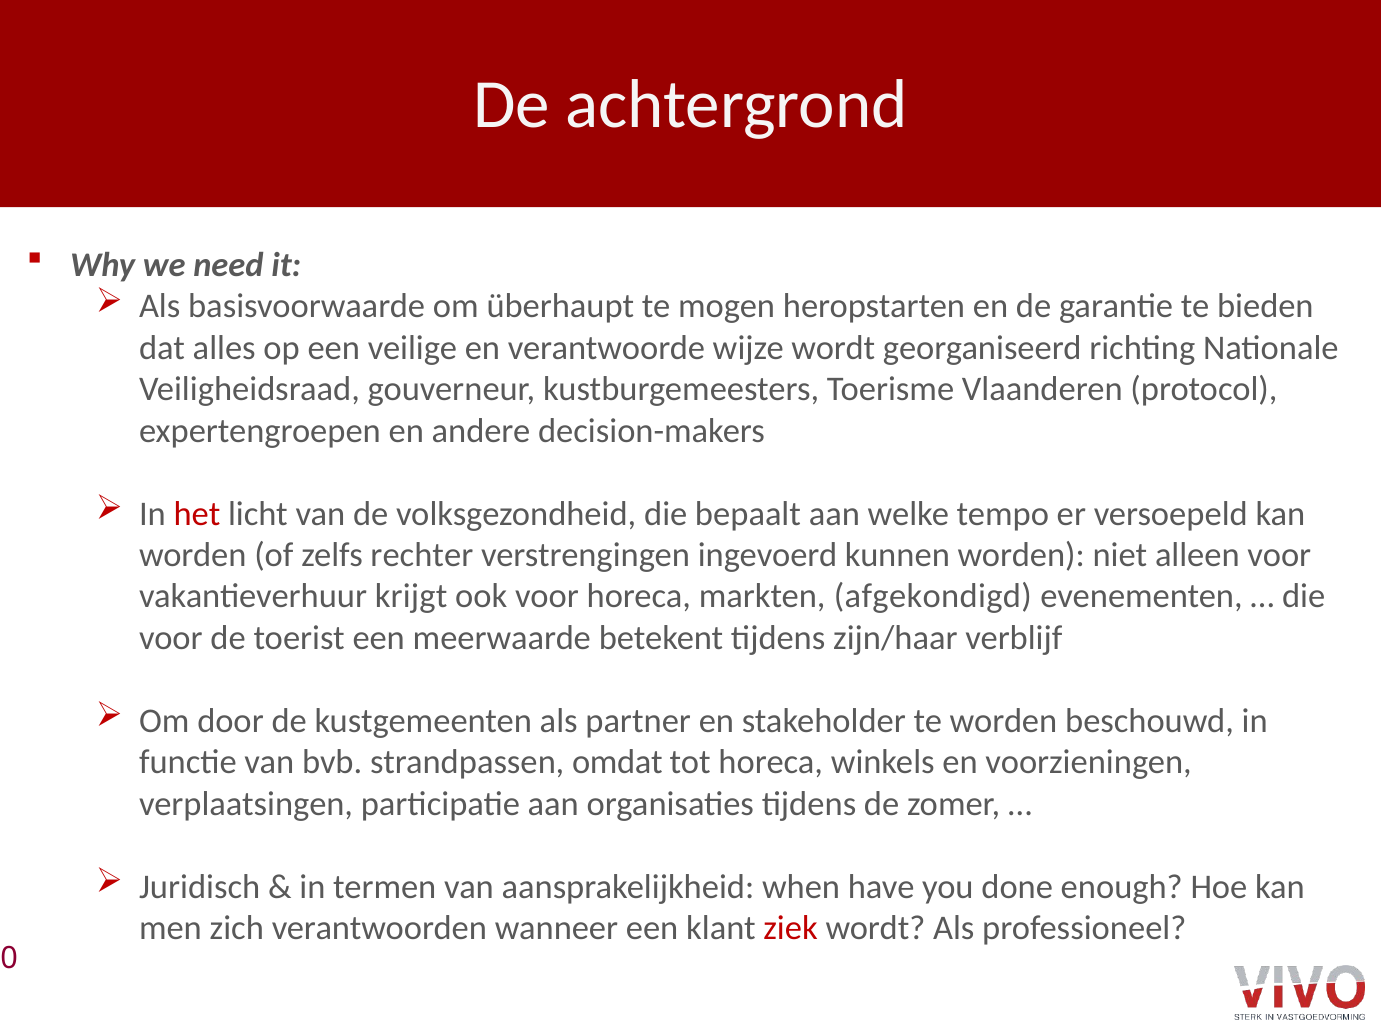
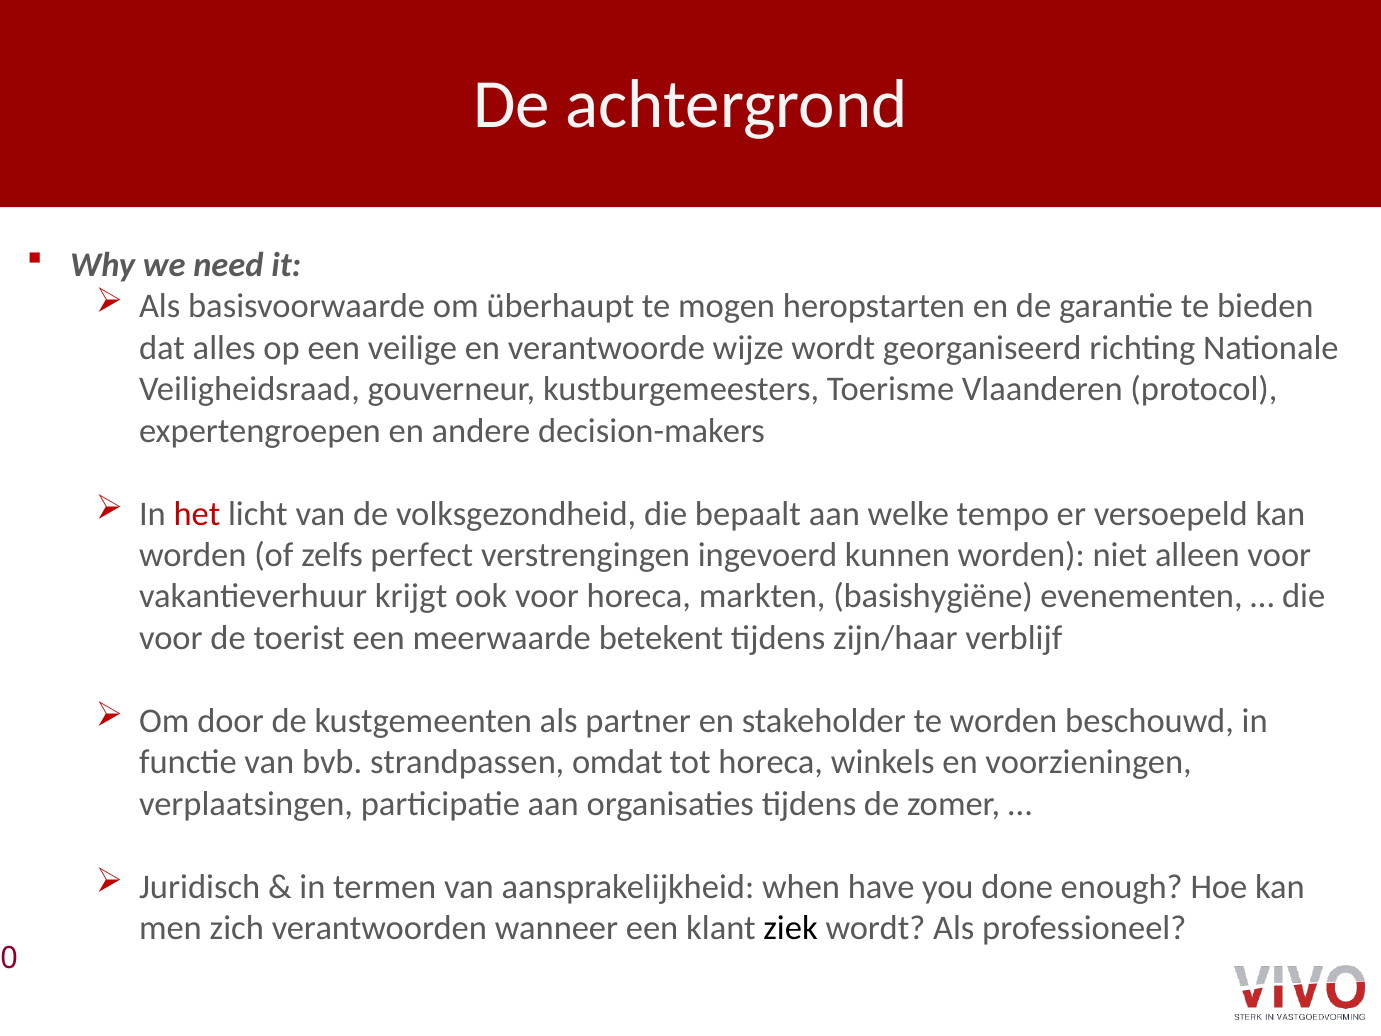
rechter: rechter -> perfect (422, 555)
afgekondigd: afgekondigd -> basishygiëne (933, 596)
ziek colour: red -> black (791, 928)
